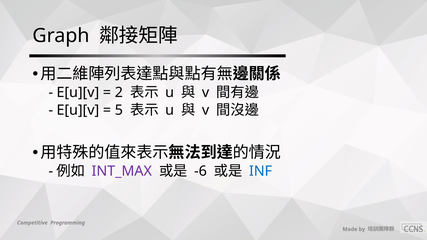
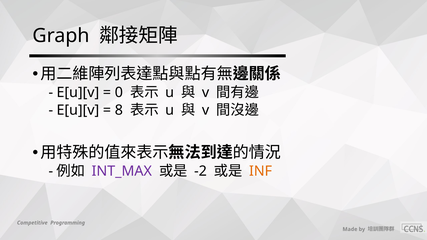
2: 2 -> 0 (119, 93)
5: 5 -> 8 (119, 110)
-6: -6 -> -2 (200, 171)
INF colour: blue -> orange (261, 171)
